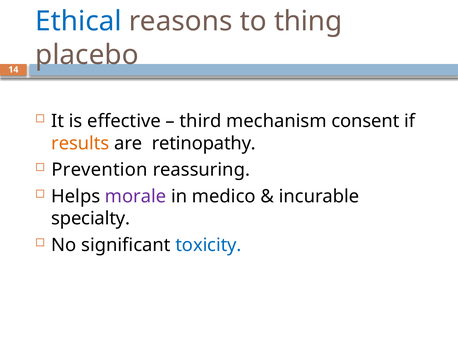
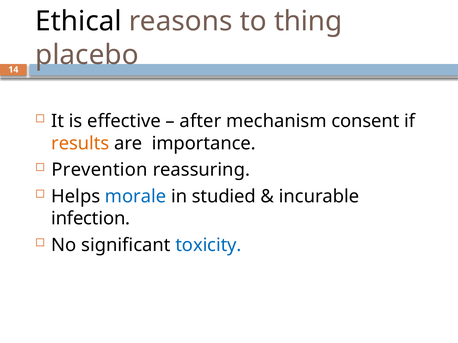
Ethical colour: blue -> black (78, 21)
third: third -> after (200, 121)
retinopathy: retinopathy -> importance (204, 144)
morale colour: purple -> blue (136, 197)
medico: medico -> studied (224, 197)
specialty: specialty -> infection (91, 219)
